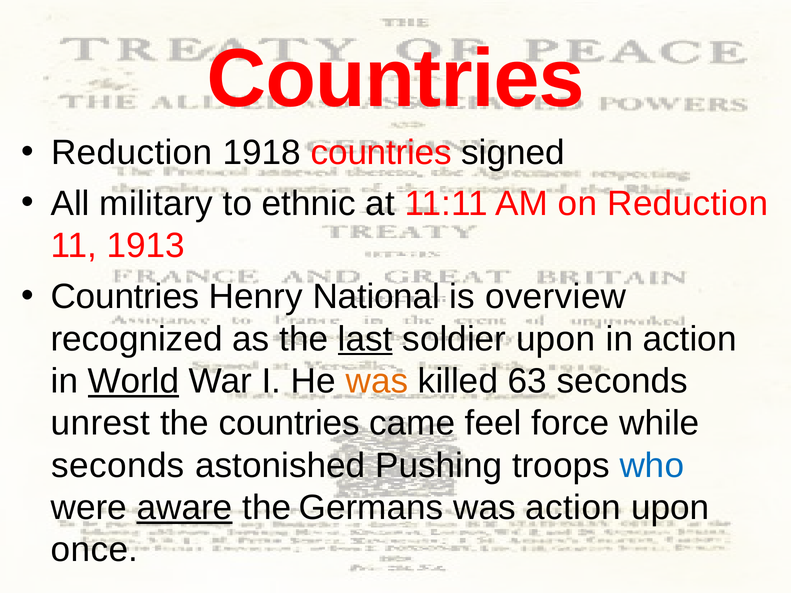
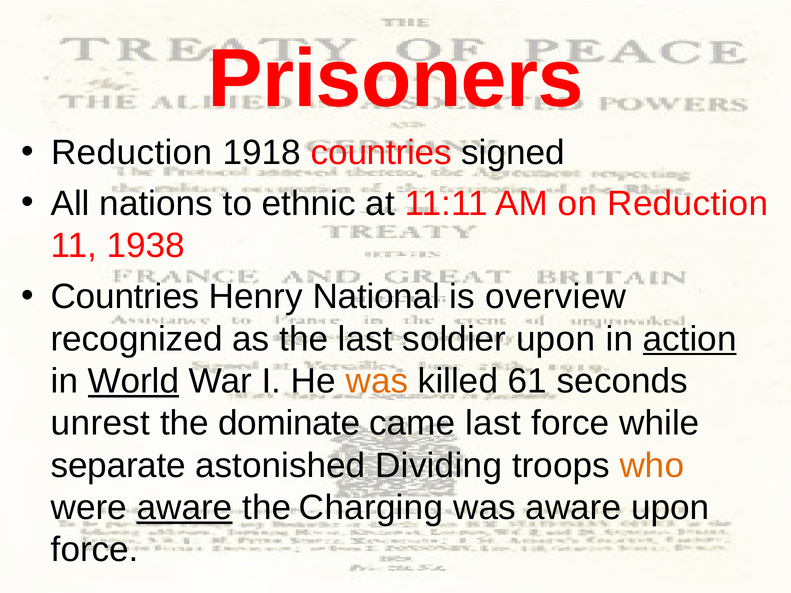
Countries: Countries -> Prisoners (396, 79)
military: military -> nations (156, 204)
1913: 1913 -> 1938 (146, 246)
last underline: present -> none (365, 339)
action underline: none -> present (690, 339)
63: 63 -> 61 (527, 381)
the countries: countries -> dominate (289, 424)
came feel: feel -> last (493, 424)
seconds: seconds -> separate (118, 466)
Pushing: Pushing -> Dividing (439, 466)
who colour: blue -> orange (652, 466)
Germans: Germans -> Charging (371, 508)
was action: action -> aware (573, 508)
once: once -> force (95, 550)
